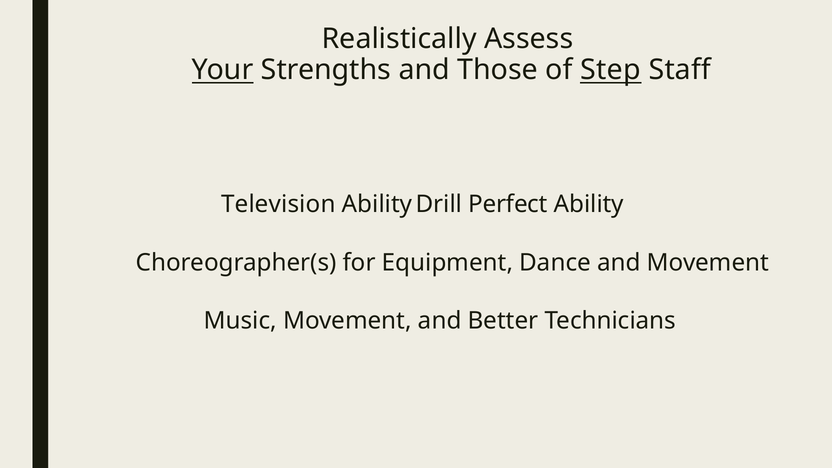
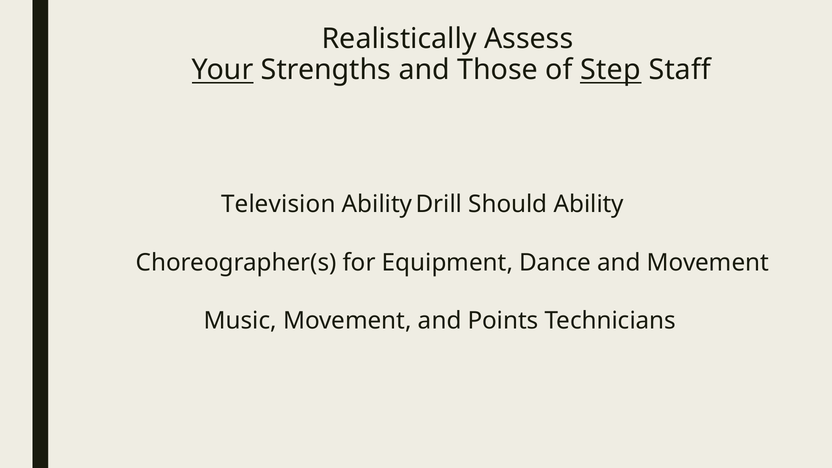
Perfect: Perfect -> Should (508, 204)
Better: Better -> Points (503, 321)
